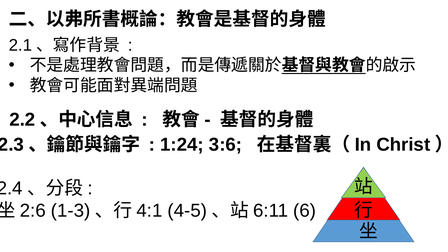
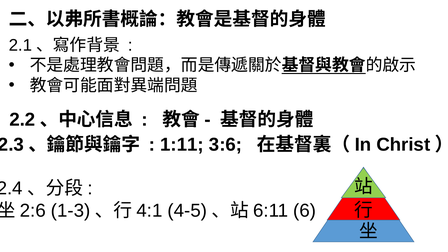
1:24: 1:24 -> 1:11 (182, 145)
